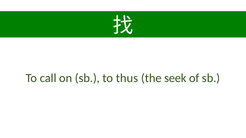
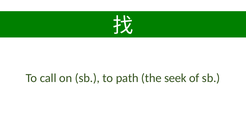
thus: thus -> path (127, 78)
